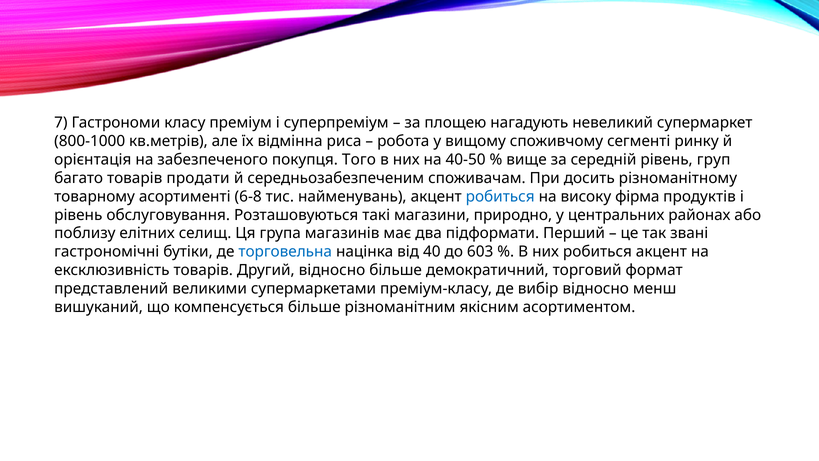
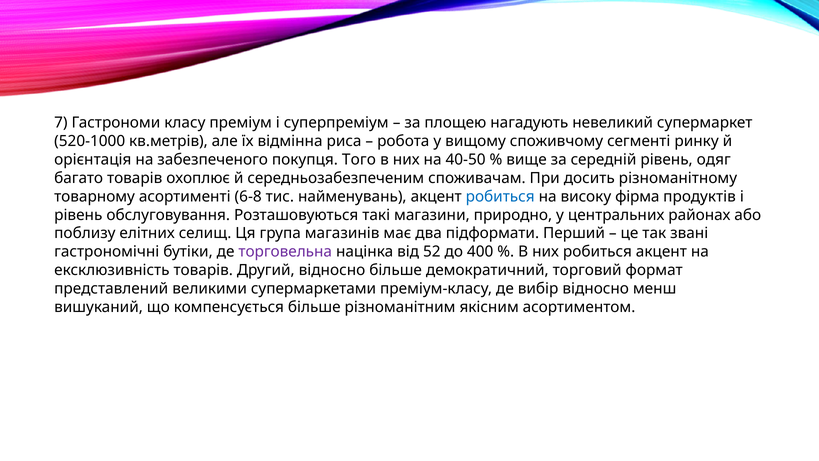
800-1000: 800-1000 -> 520-1000 (90, 141)
груп: груп -> одяг (714, 160)
продати: продати -> охоплює (198, 178)
торговельна colour: blue -> purple (285, 252)
40: 40 -> 52 (432, 252)
603: 603 -> 400 (480, 252)
